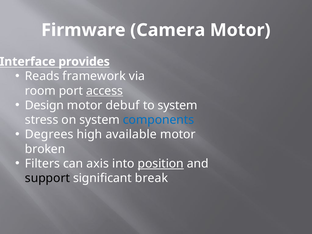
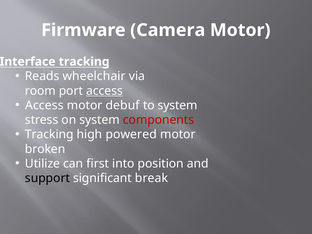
Interface provides: provides -> tracking (84, 62)
framework: framework -> wheelchair (94, 76)
Design: Design -> Access (44, 105)
components colour: blue -> red (159, 120)
Degrees: Degrees -> Tracking (49, 134)
available: available -> powered (131, 134)
Filters: Filters -> Utilize (43, 164)
axis: axis -> first (98, 164)
position underline: present -> none (161, 164)
